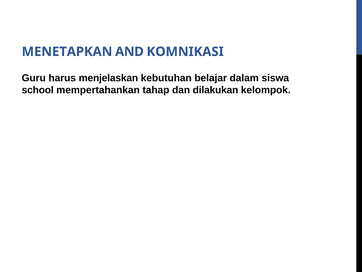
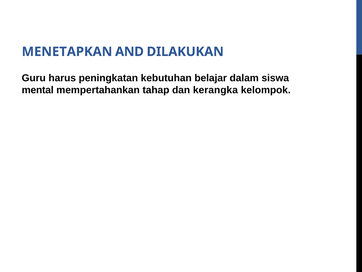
KOMNIKASI: KOMNIKASI -> DILAKUKAN (185, 52)
menjelaskan: menjelaskan -> peningkatan (108, 78)
school: school -> mental (38, 90)
dilakukan: dilakukan -> kerangka (215, 90)
